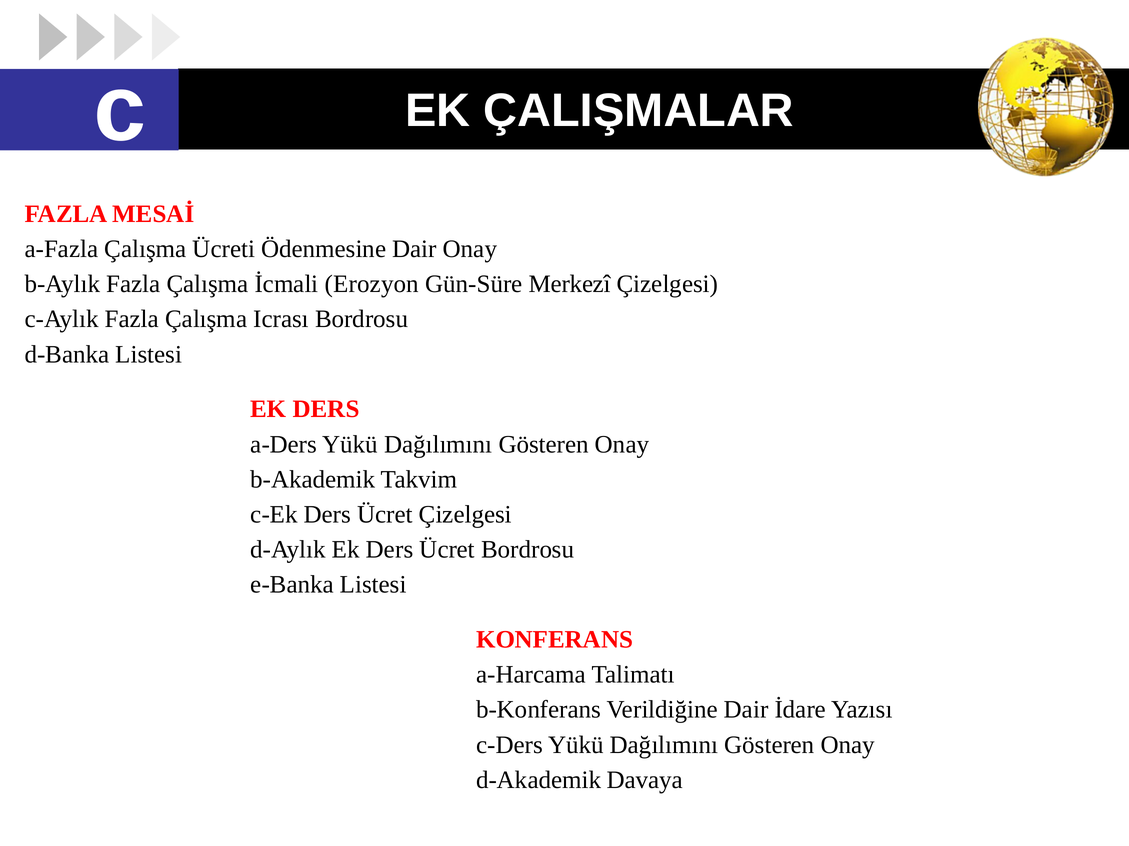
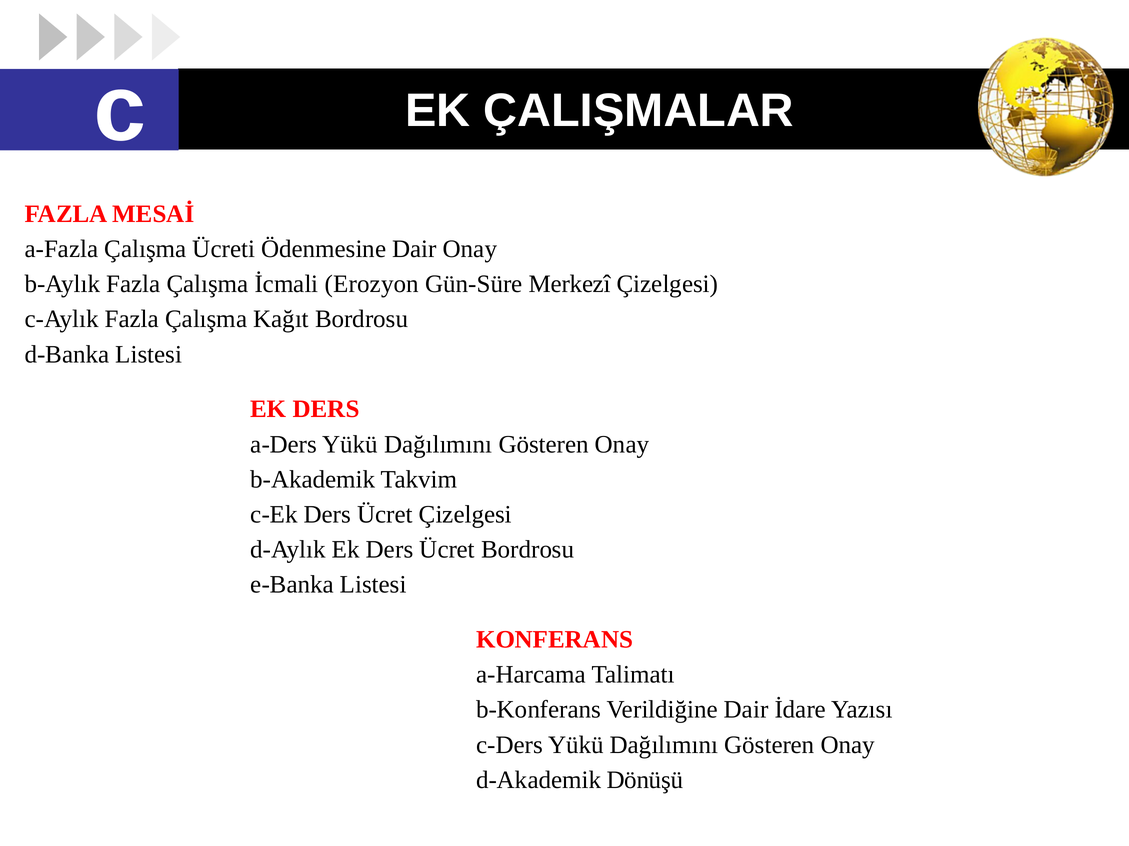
Icrası: Icrası -> Kağıt (281, 319)
Davaya: Davaya -> Dönüşü (645, 781)
